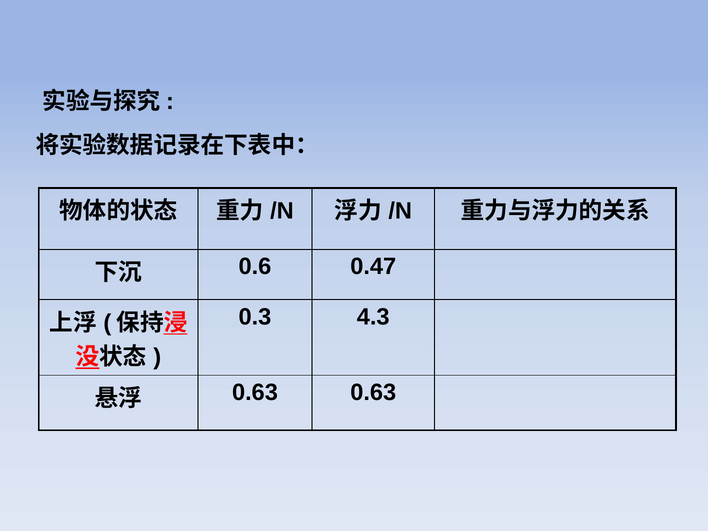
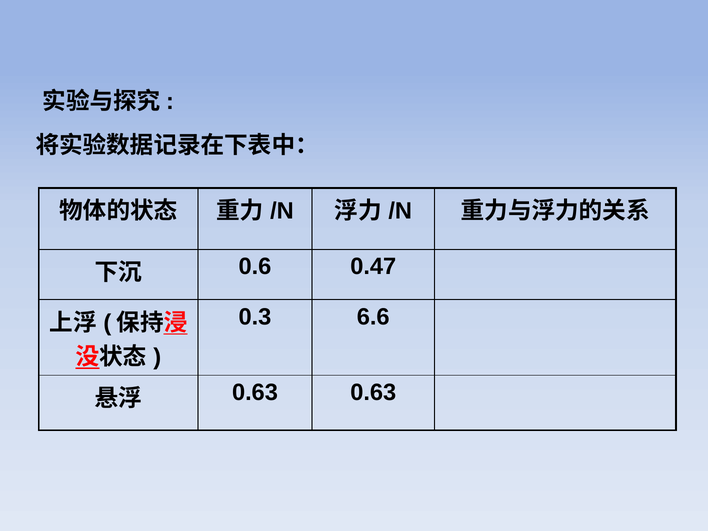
4.3: 4.3 -> 6.6 (373, 317)
